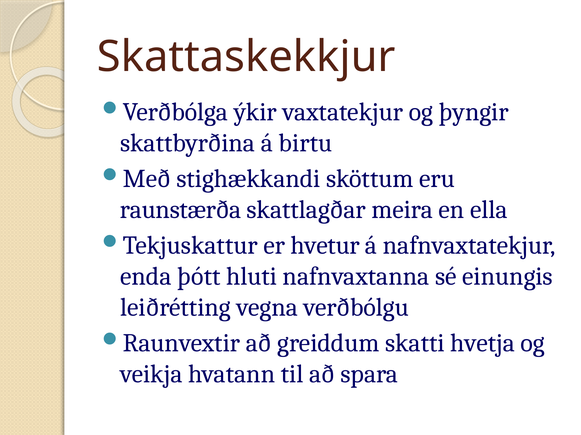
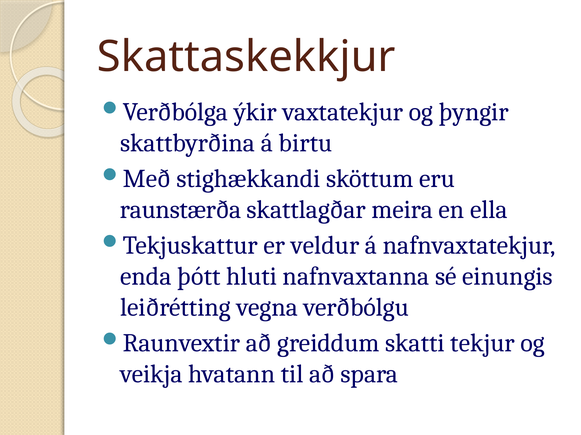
hvetur: hvetur -> veldur (325, 246)
hvetja: hvetja -> tekjur (483, 344)
